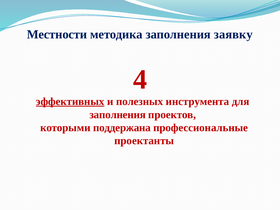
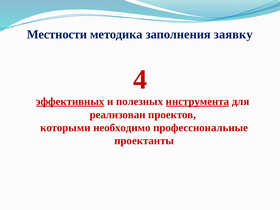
инструмента underline: none -> present (197, 102)
заполнения: заполнения -> реализован (118, 115)
поддержана: поддержана -> необходимо (122, 128)
